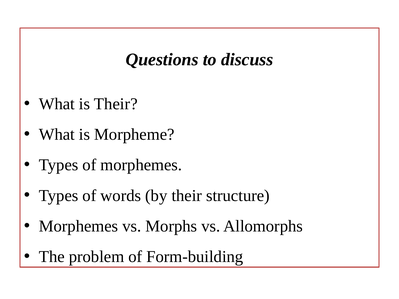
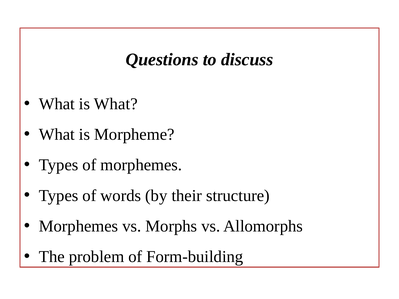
is Their: Their -> What (116, 104)
